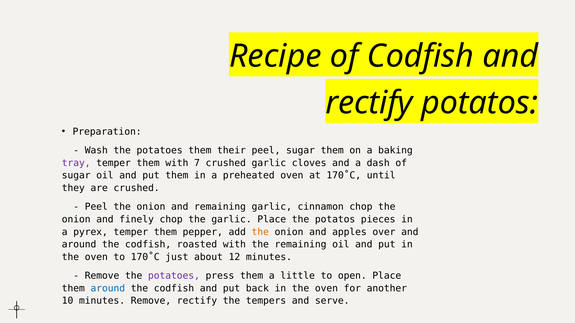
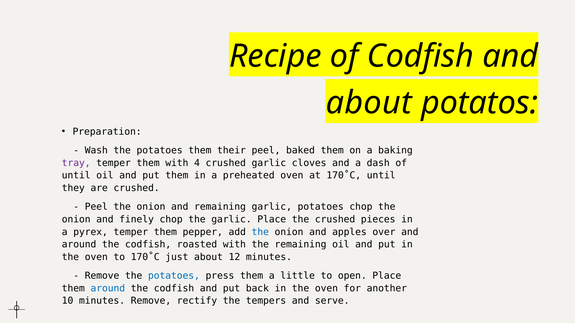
rectify: rectify -> about (369, 103)
peel sugar: sugar -> baked (301, 150)
7: 7 -> 4 (197, 163)
sugar: sugar -> until (76, 176)
garlic cinnamon: cinnamon -> potatoes (321, 207)
the potatos: potatos -> crushed (335, 220)
the colour: orange -> blue (260, 232)
potatoes colour: purple -> blue (174, 276)
